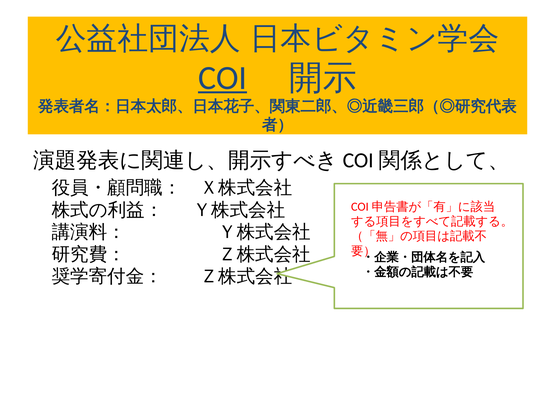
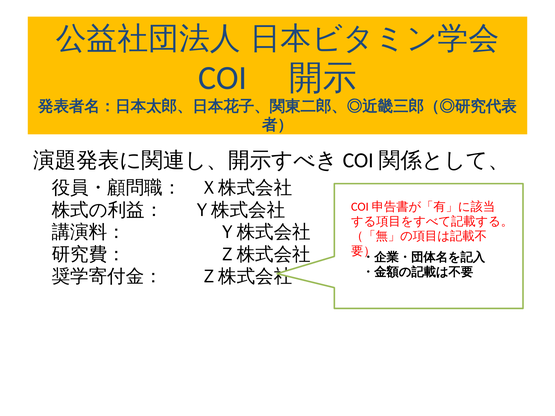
COI underline: present -> none (223, 78)
